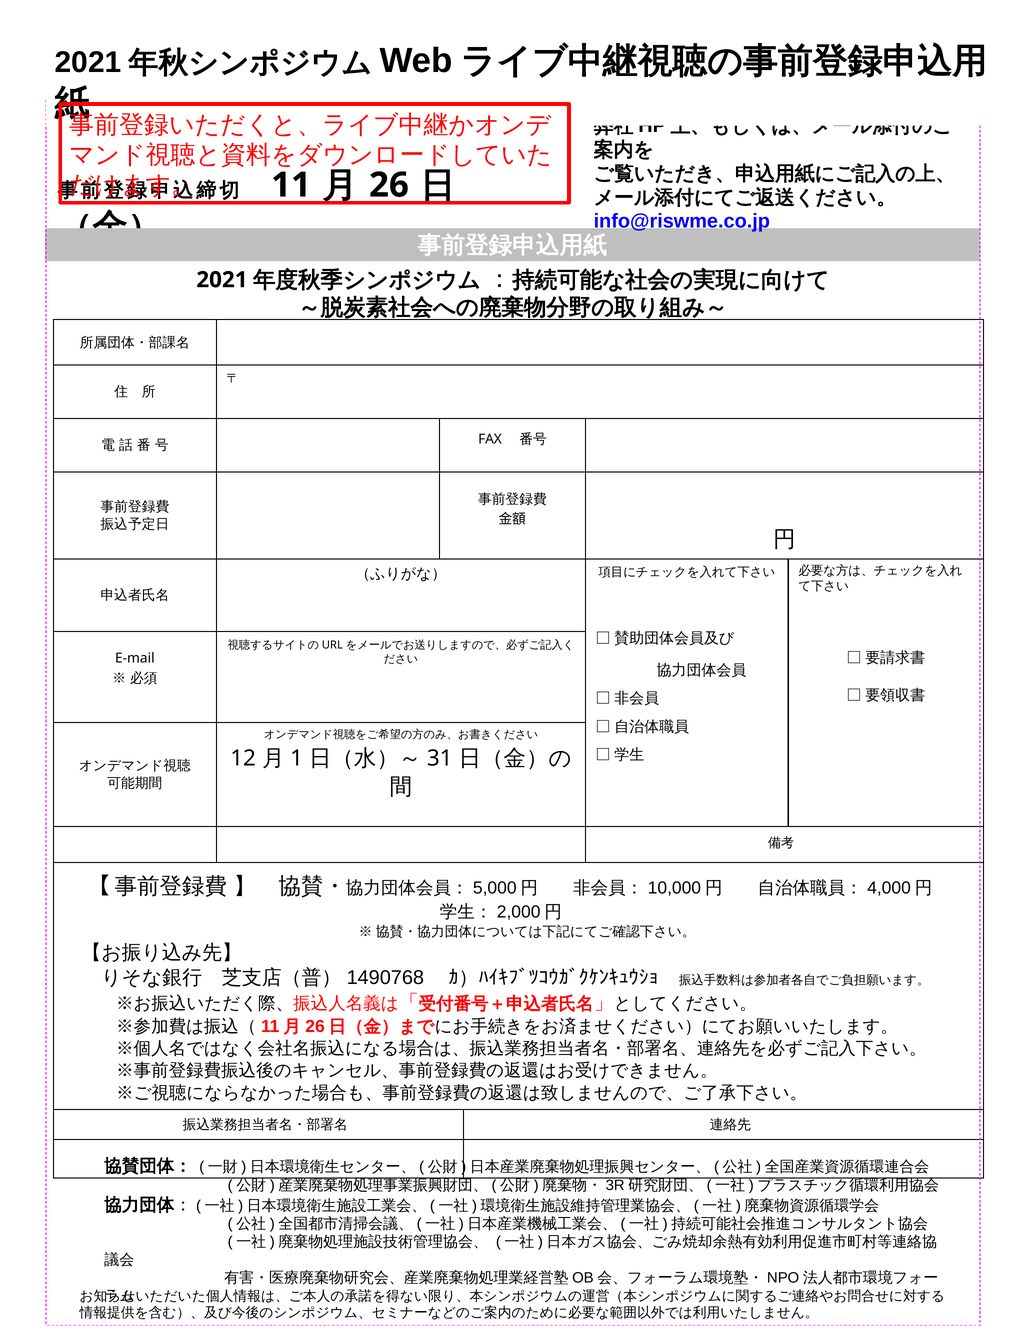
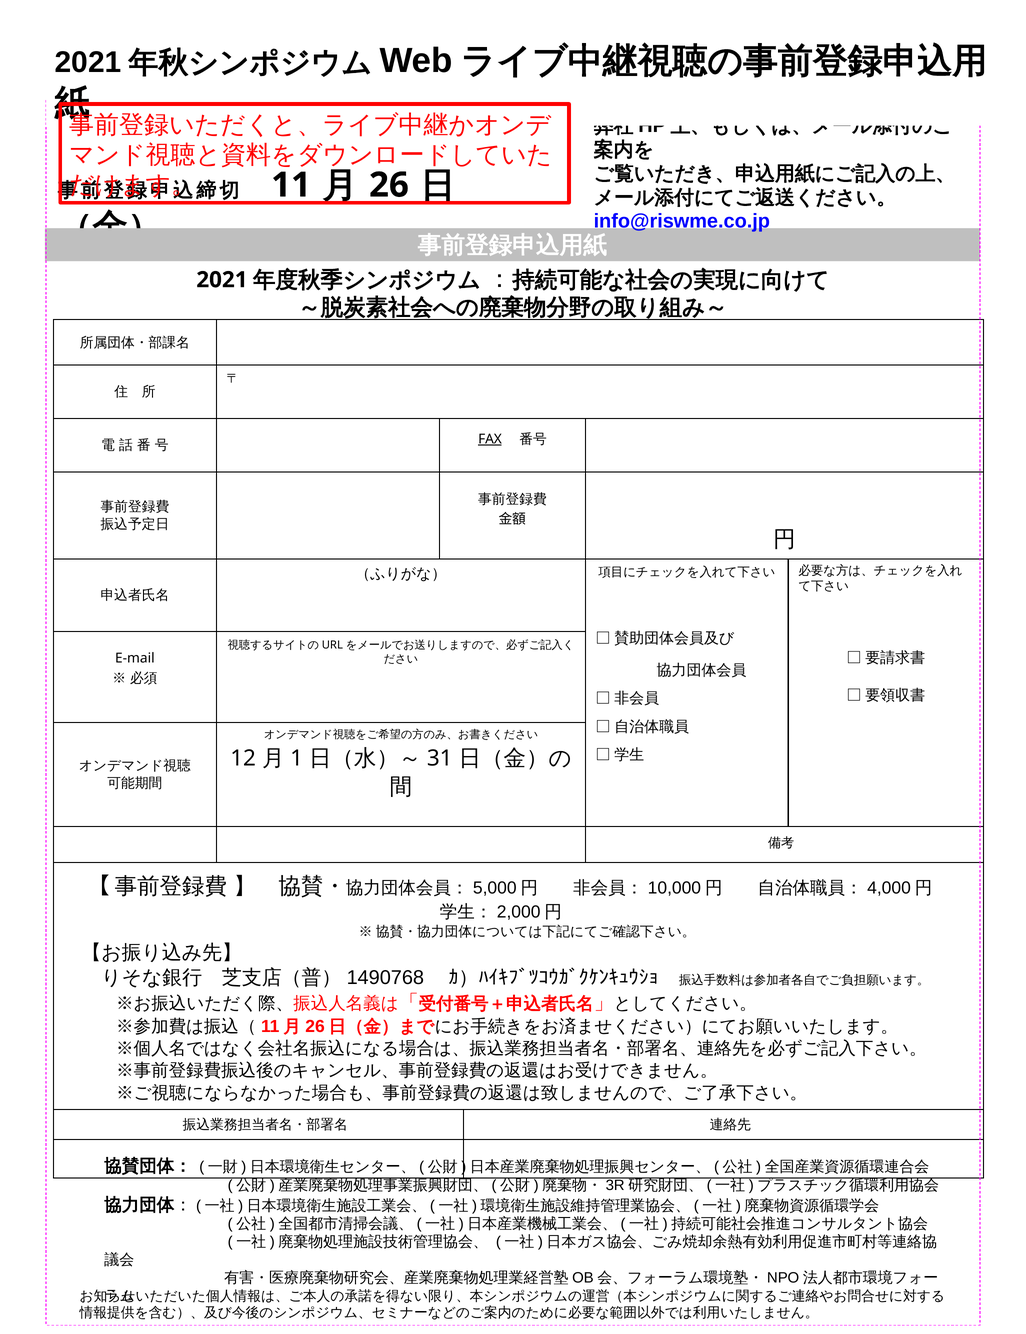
FAX underline: none -> present (490, 439)
